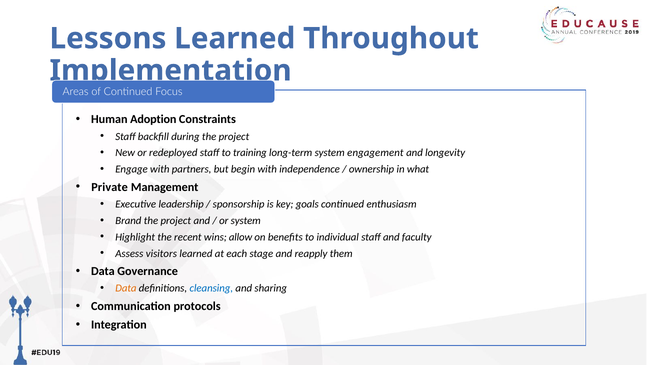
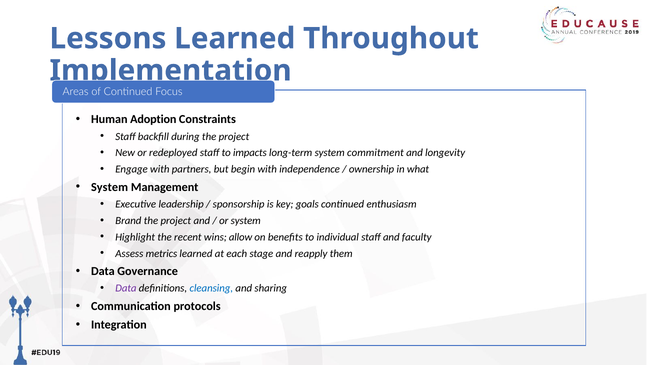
training: training -> impacts (250, 153)
engagement: engagement -> commitment (375, 153)
Private: Private -> System (110, 187)
visitors: visitors -> metrics (161, 253)
Data colour: orange -> purple (126, 288)
